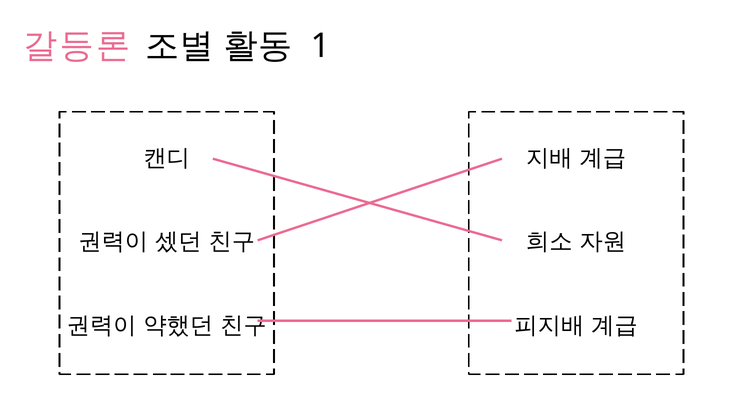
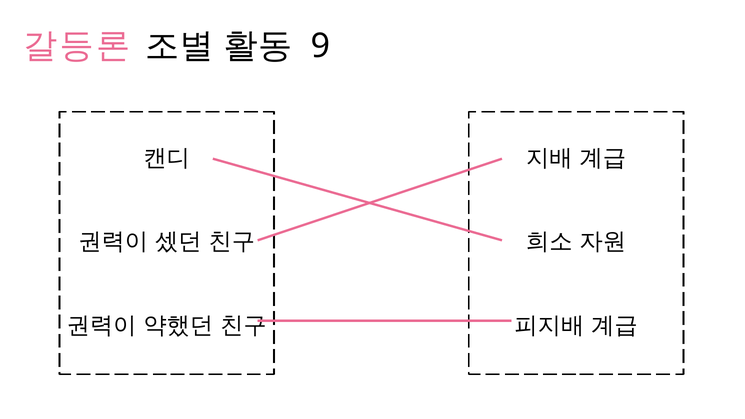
1: 1 -> 9 (321, 46)
